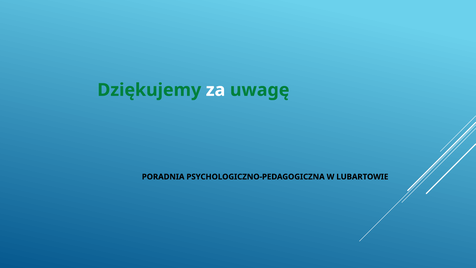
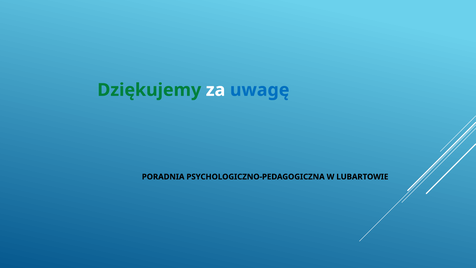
uwagę colour: green -> blue (260, 90)
